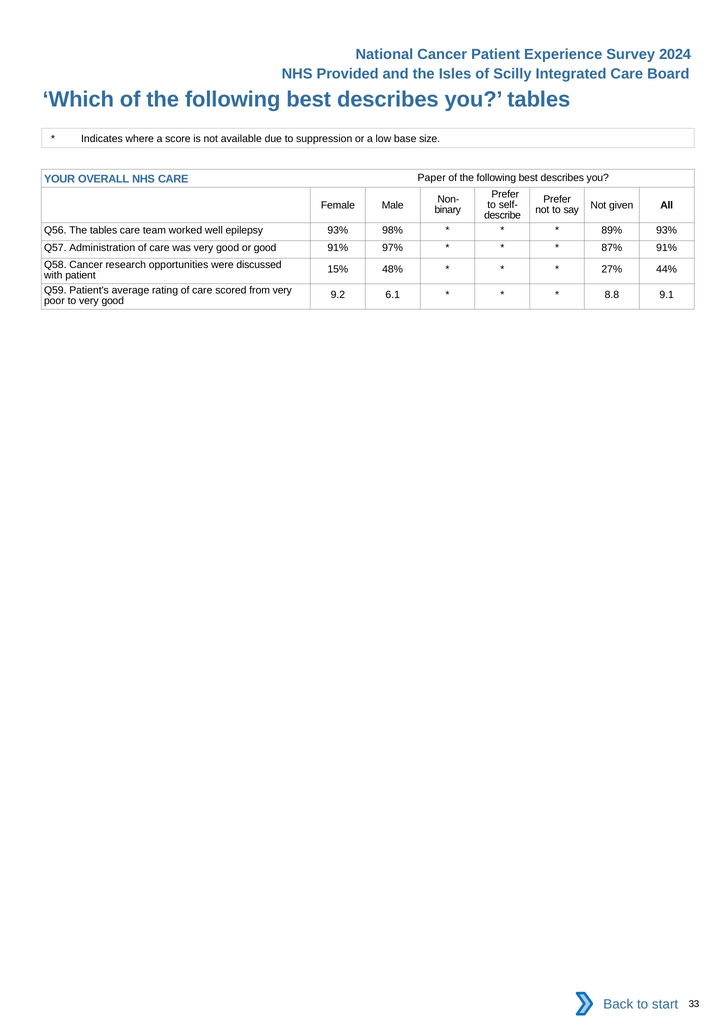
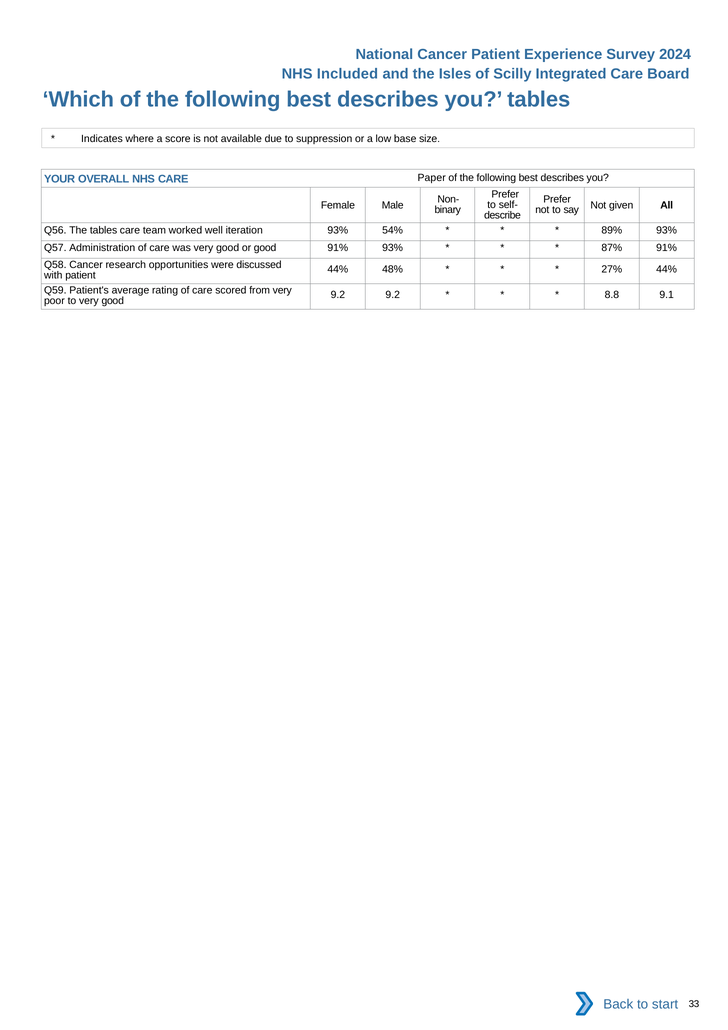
Provided: Provided -> Included (347, 74)
epilepsy: epilepsy -> iteration (244, 230)
98%: 98% -> 54% (393, 230)
91% 97%: 97% -> 93% (393, 248)
15%: 15% -> 44% (338, 269)
9.2 6.1: 6.1 -> 9.2 (393, 295)
